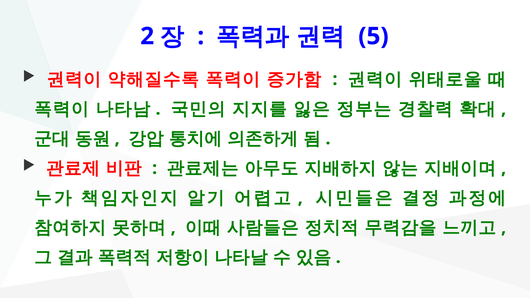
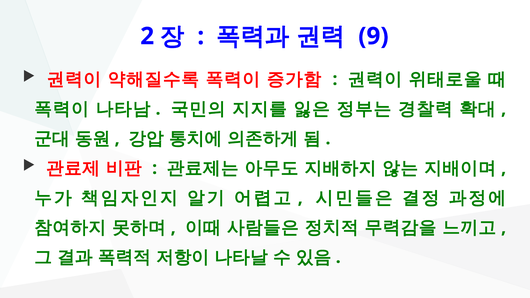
5: 5 -> 9 (373, 36)
